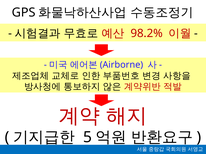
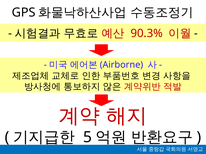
98.2%: 98.2% -> 90.3% (147, 33)
